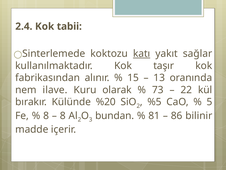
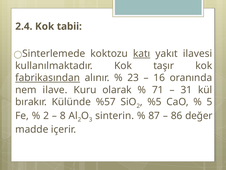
sağlar: sağlar -> ilavesi (198, 53)
fabrikasından underline: none -> present (48, 78)
15: 15 -> 23 (133, 78)
13: 13 -> 16 (159, 78)
73: 73 -> 71 (158, 90)
22: 22 -> 31 (186, 90)
%20: %20 -> %57 (106, 102)
8: 8 -> 2 (46, 115)
bundan: bundan -> sinterin (115, 115)
81: 81 -> 87 (154, 115)
bilinir: bilinir -> değer (199, 115)
